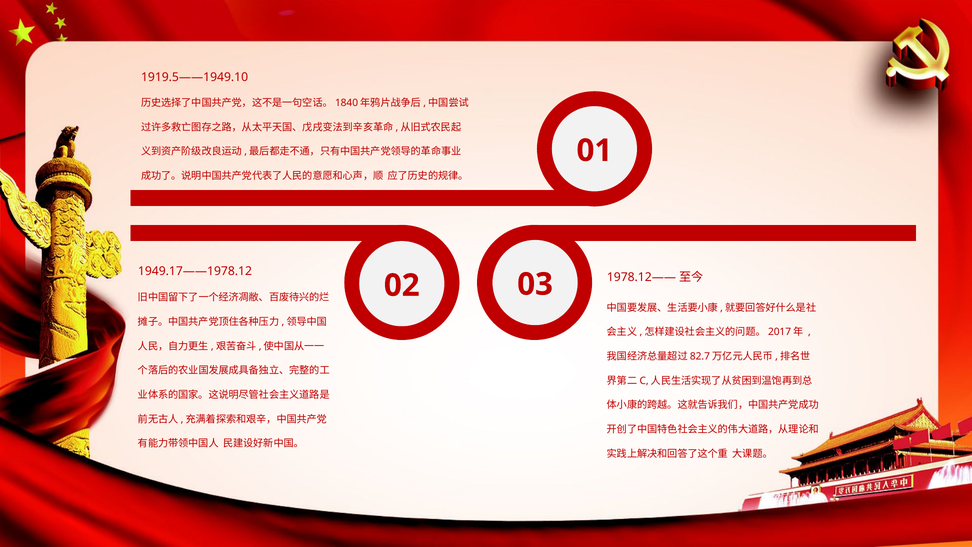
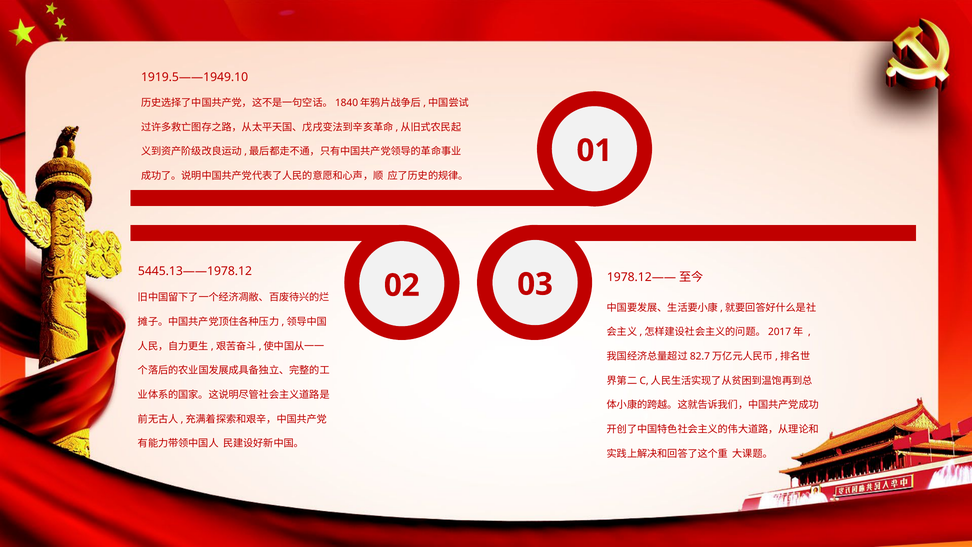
1949.17——1978.12: 1949.17——1978.12 -> 5445.13——1978.12 (195, 271)
